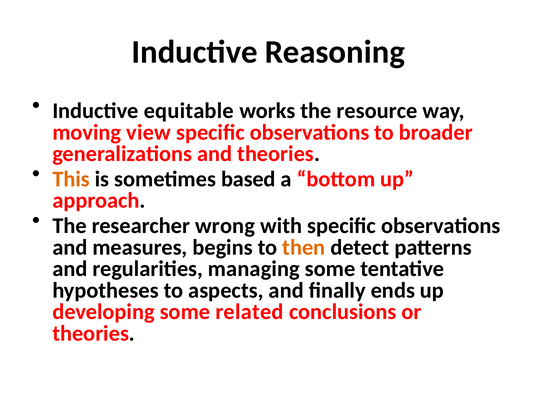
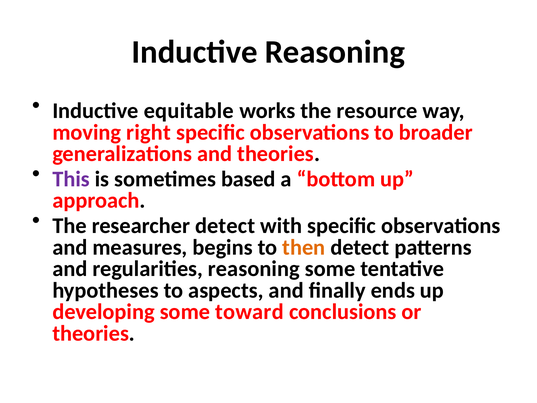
view: view -> right (149, 132)
This colour: orange -> purple (71, 179)
researcher wrong: wrong -> detect (225, 226)
regularities managing: managing -> reasoning (254, 269)
related: related -> toward (249, 312)
